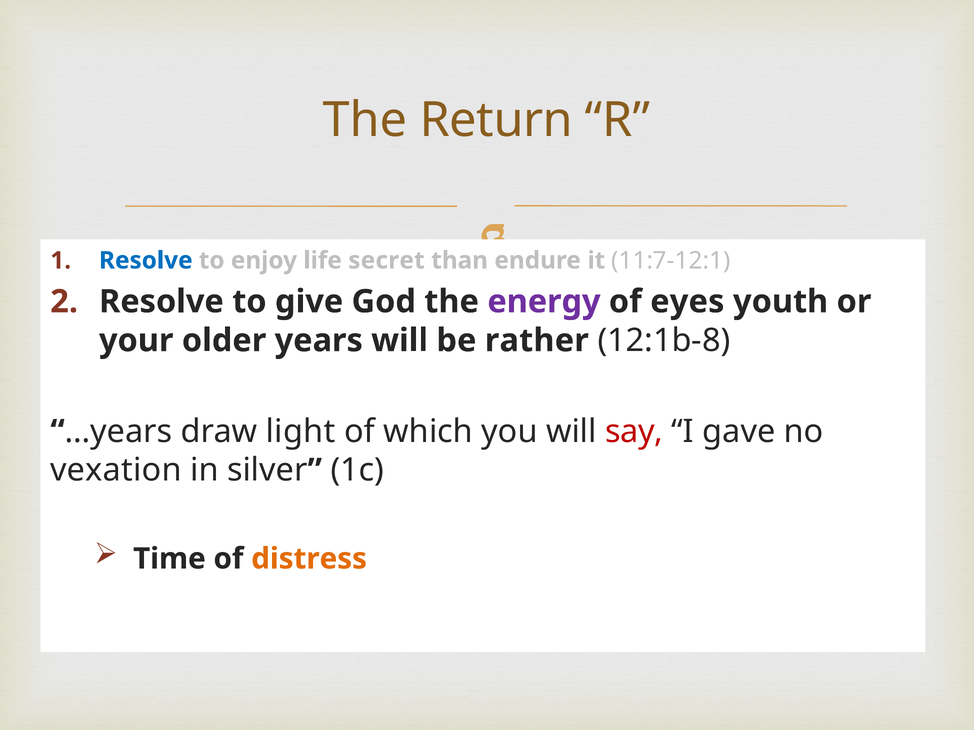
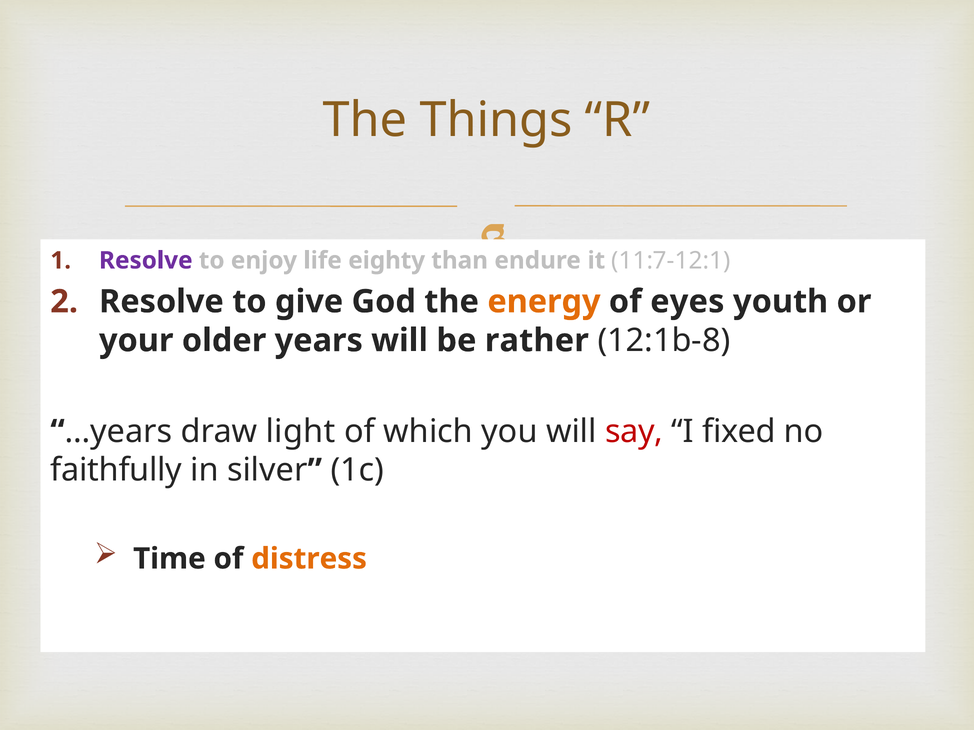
Return: Return -> Things (496, 120)
Resolve colour: blue -> purple (146, 261)
secret: secret -> eighty (387, 261)
energy colour: purple -> orange (544, 302)
gave: gave -> fixed (739, 432)
vexation: vexation -> faithfully (116, 471)
